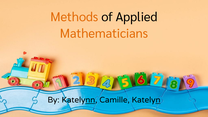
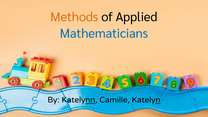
Mathematicians colour: orange -> blue (104, 34)
